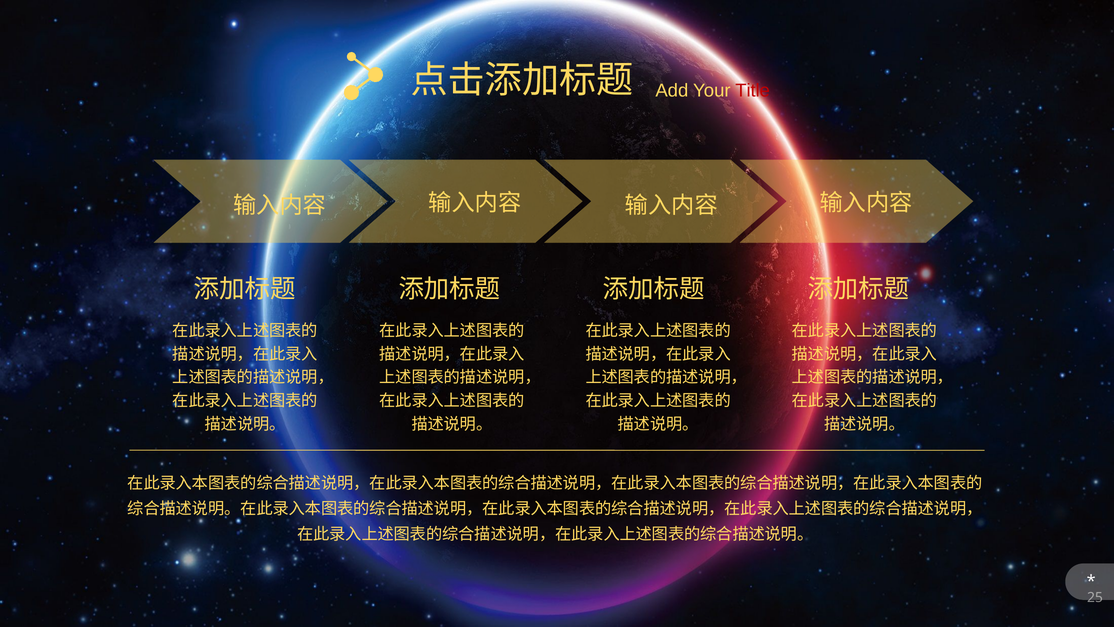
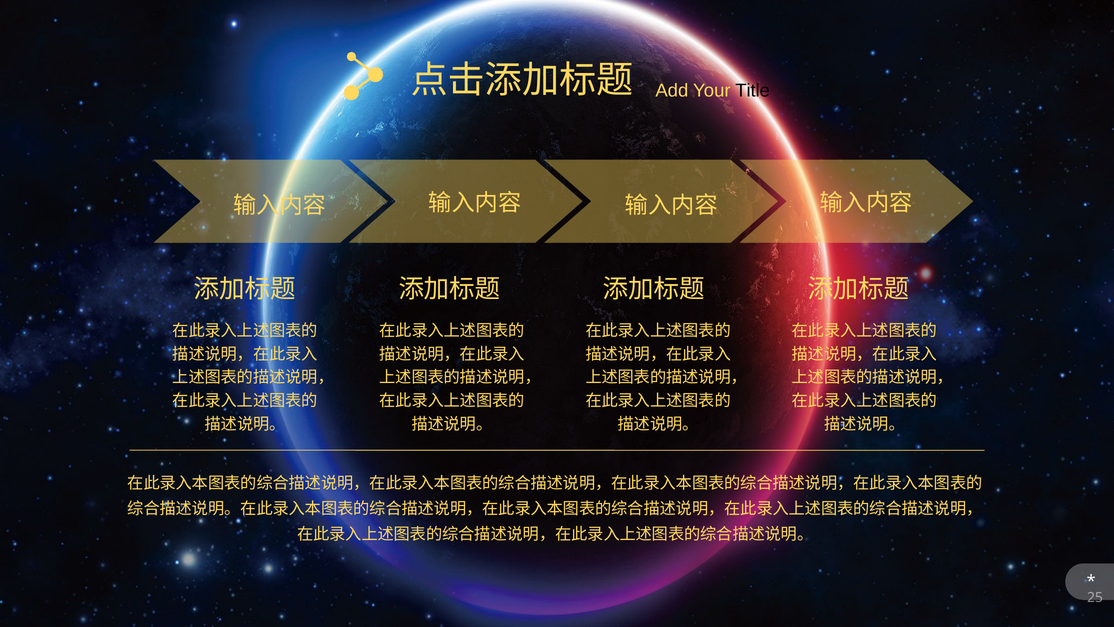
Title colour: red -> black (753, 91)
